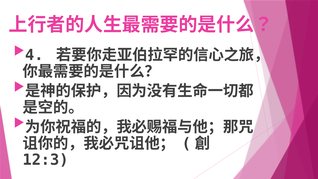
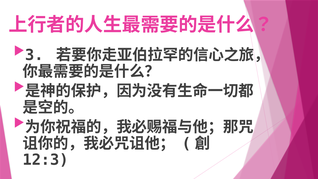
4: 4 -> 3 (34, 55)
